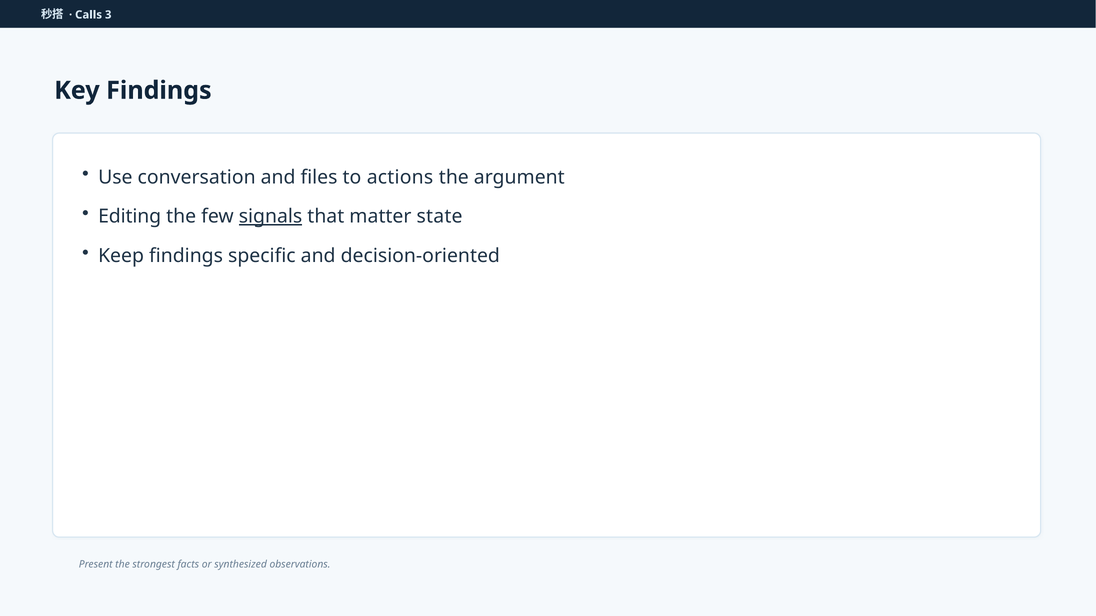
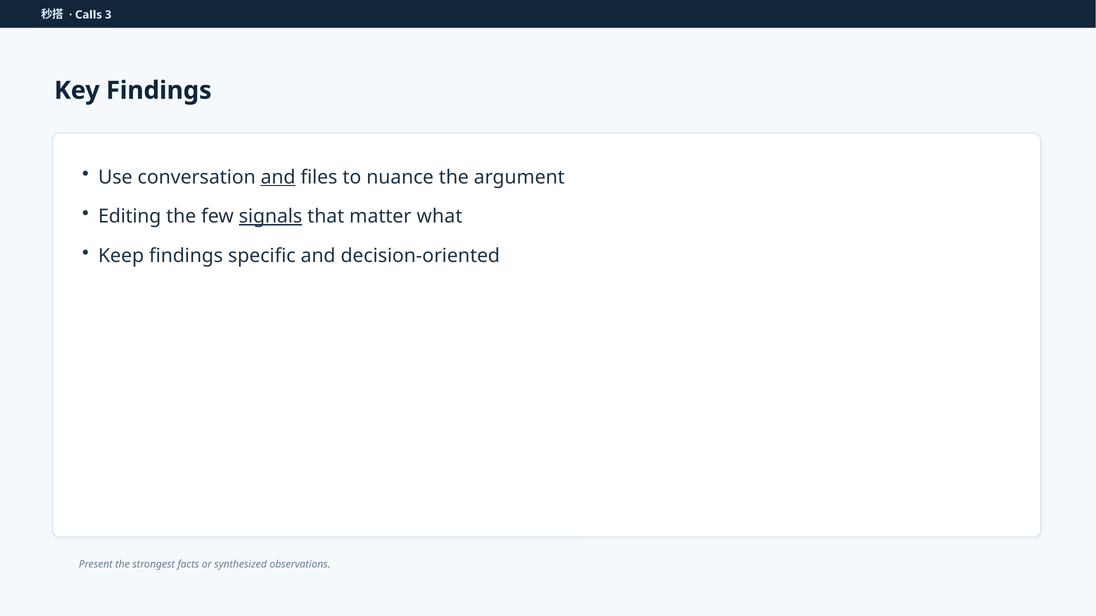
and underline: none -> present (278, 177)
actions: actions -> nuance (400, 177)
state: state -> what (440, 217)
